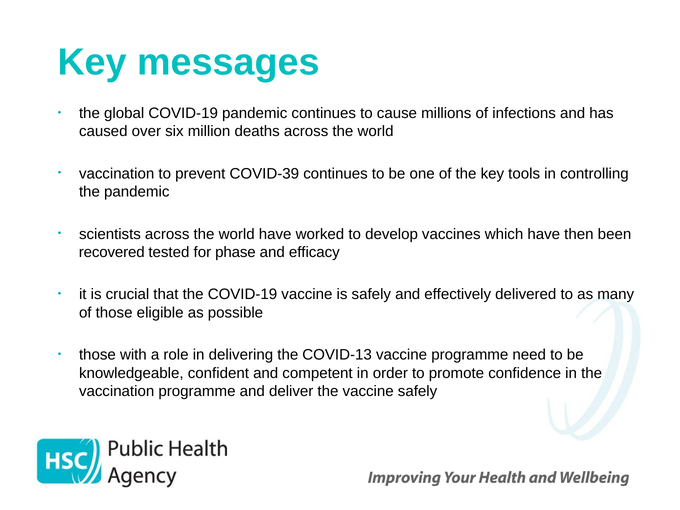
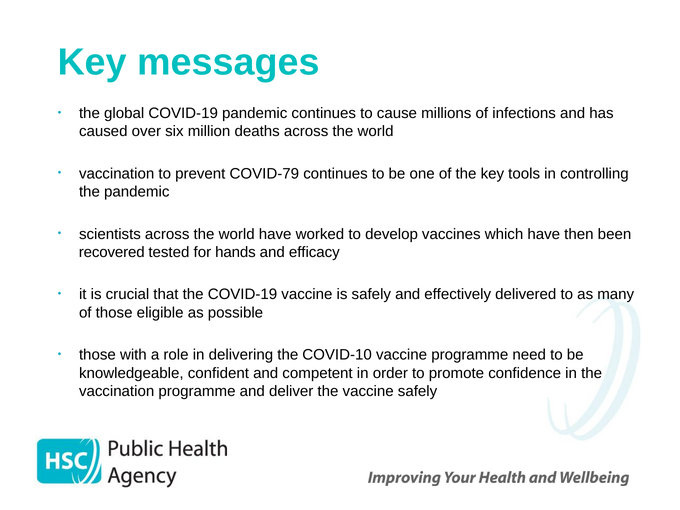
COVID-39: COVID-39 -> COVID-79 (264, 174)
phase: phase -> hands (236, 252)
COVID-13: COVID-13 -> COVID-10 (337, 355)
